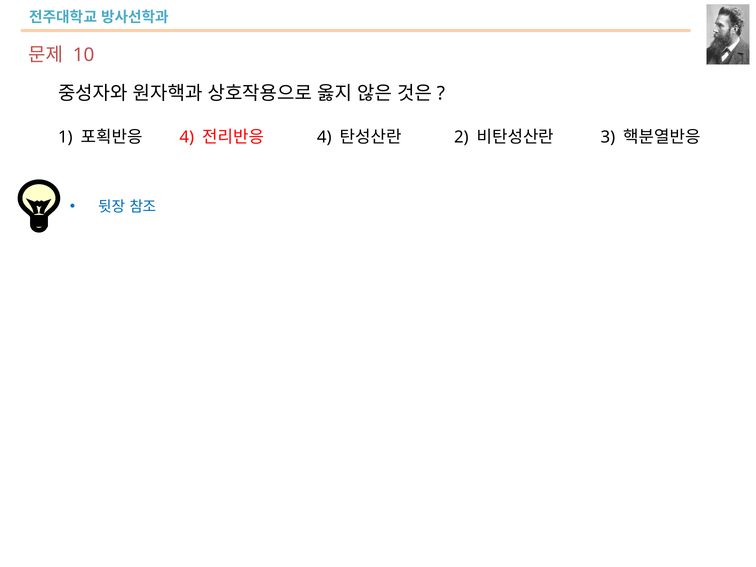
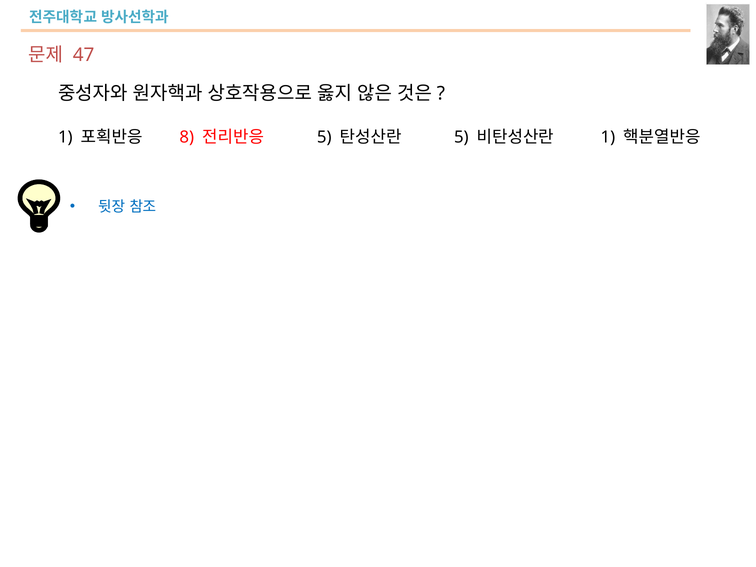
10: 10 -> 47 (84, 55)
4: 4 -> 8 (187, 137)
4: 4 -> 5 (324, 137)
2: 2 -> 5 (461, 137)
3: 3 -> 1 (608, 137)
